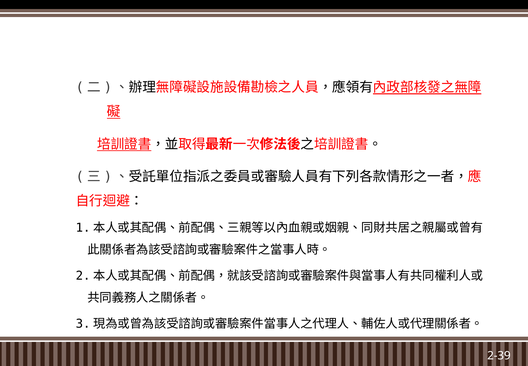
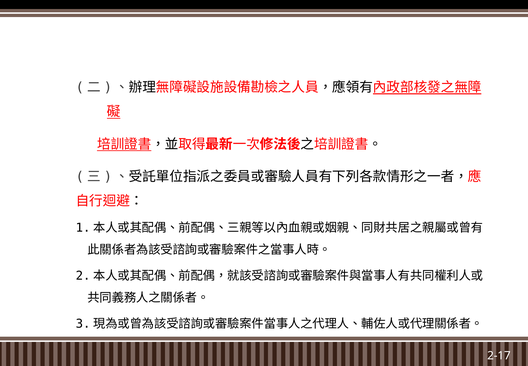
2-39: 2-39 -> 2-17 (499, 355)
